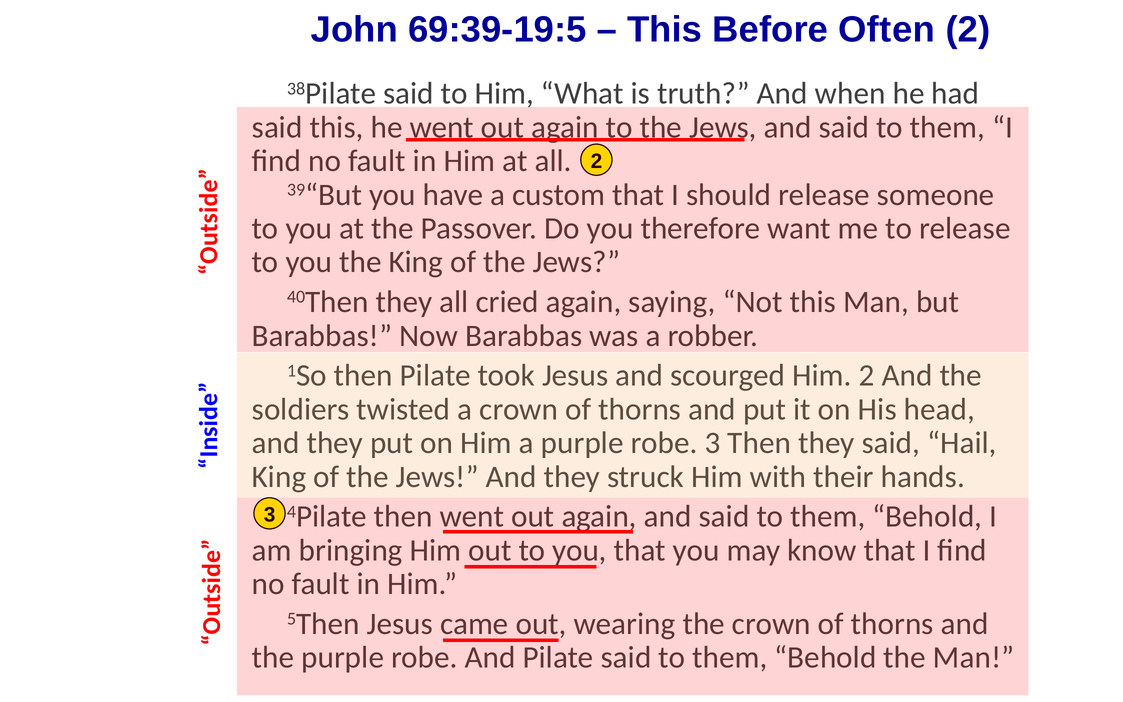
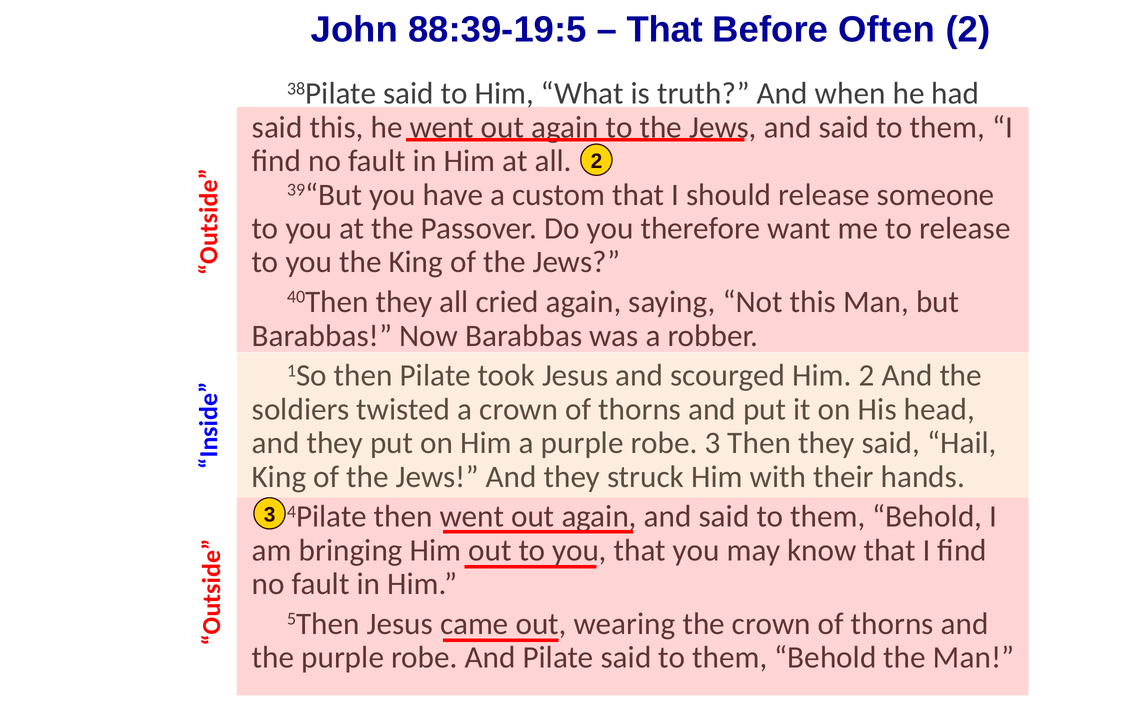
69:39-19:5: 69:39-19:5 -> 88:39-19:5 (497, 29)
This: This -> That (665, 29)
